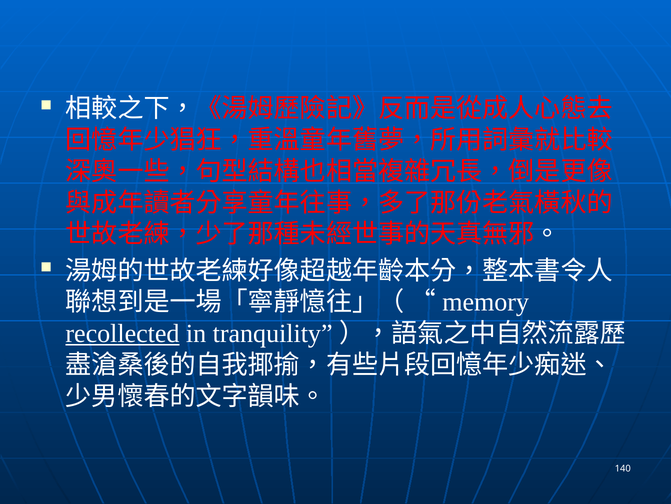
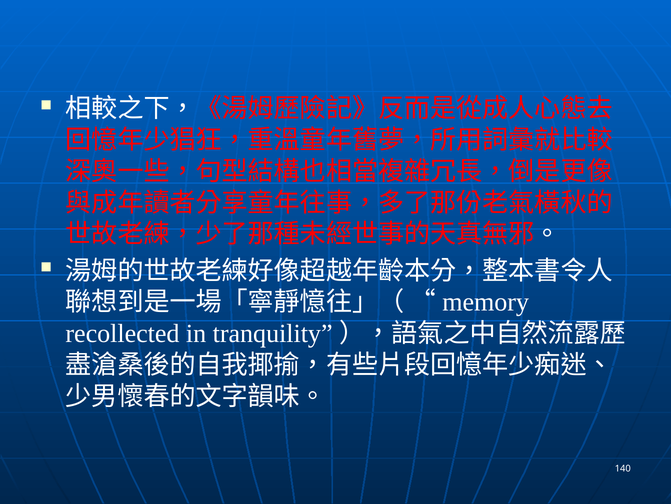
recollected underline: present -> none (122, 333)
